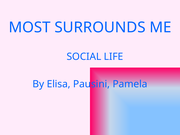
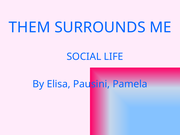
MOST: MOST -> THEM (30, 27)
